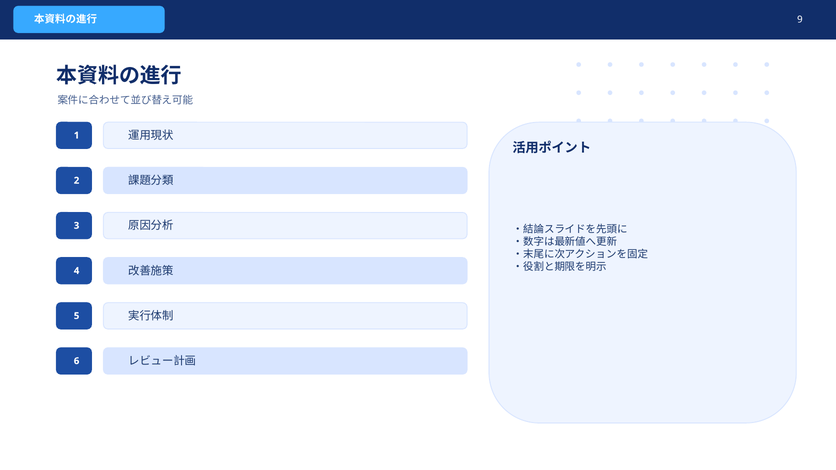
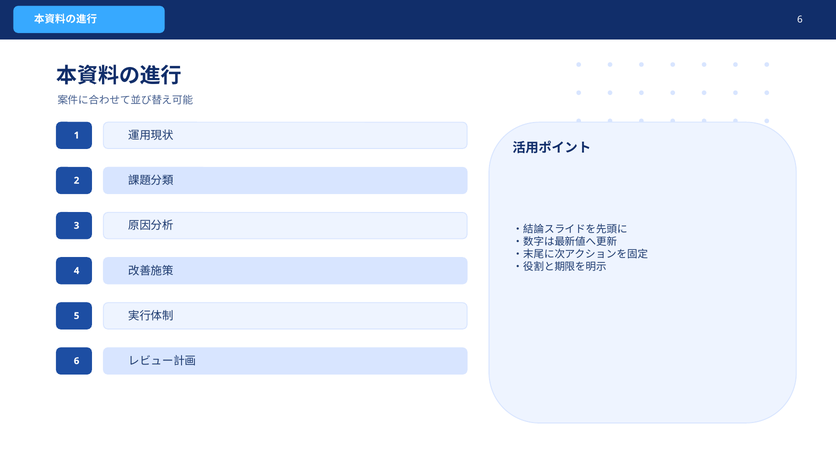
9: 9 -> 6 (800, 19)
